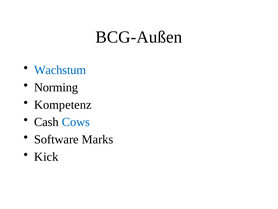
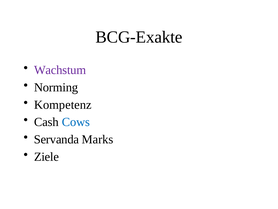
BCG-Außen: BCG-Außen -> BCG-Exakte (139, 37)
Wachstum colour: blue -> purple (60, 70)
Software: Software -> Servanda (56, 139)
Kick: Kick -> Ziele (46, 156)
